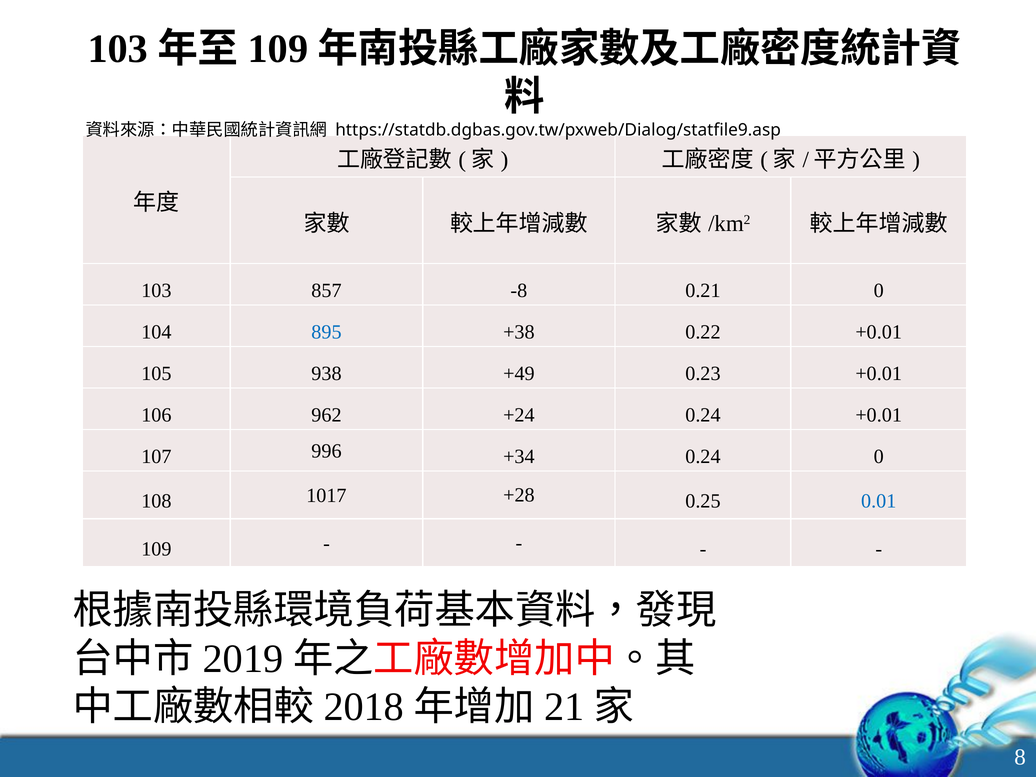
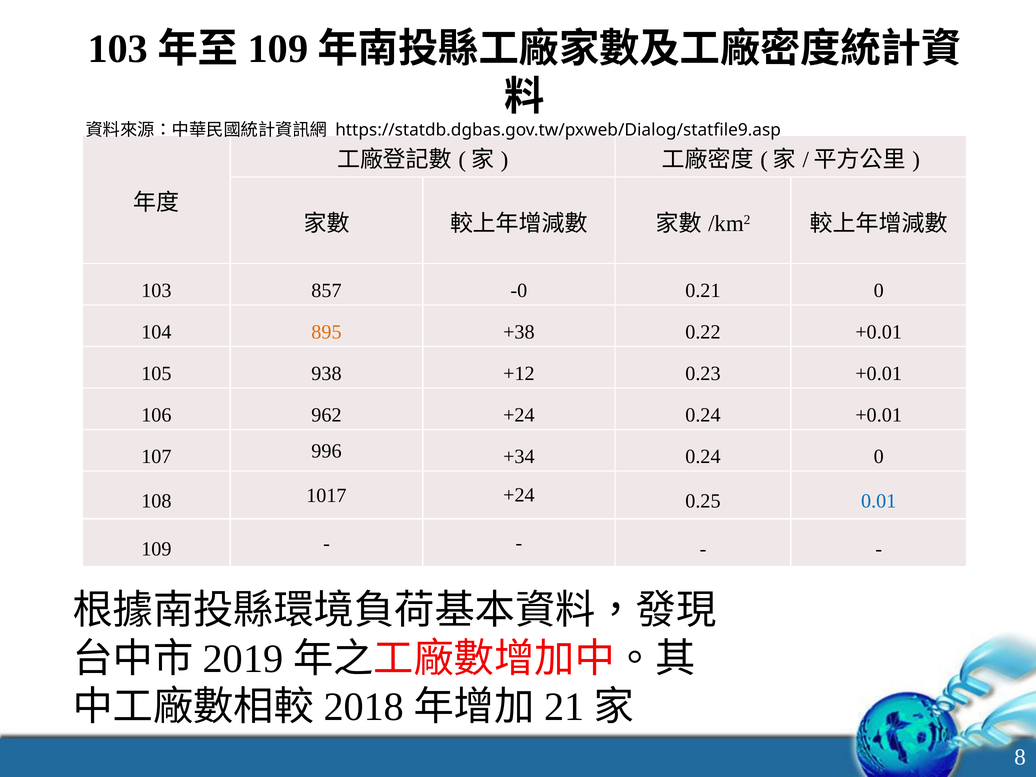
-8: -8 -> -0 (519, 291)
895 colour: blue -> orange (326, 332)
+49: +49 -> +12 (519, 374)
1017 +28: +28 -> +24 (519, 495)
